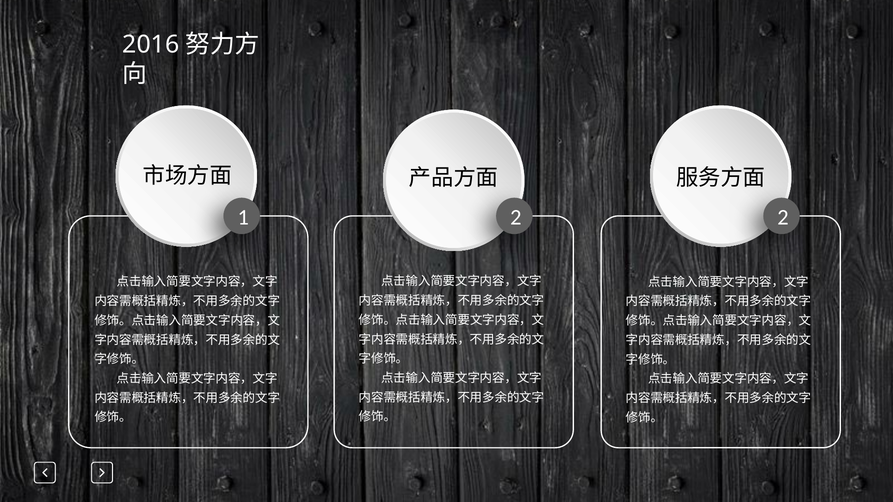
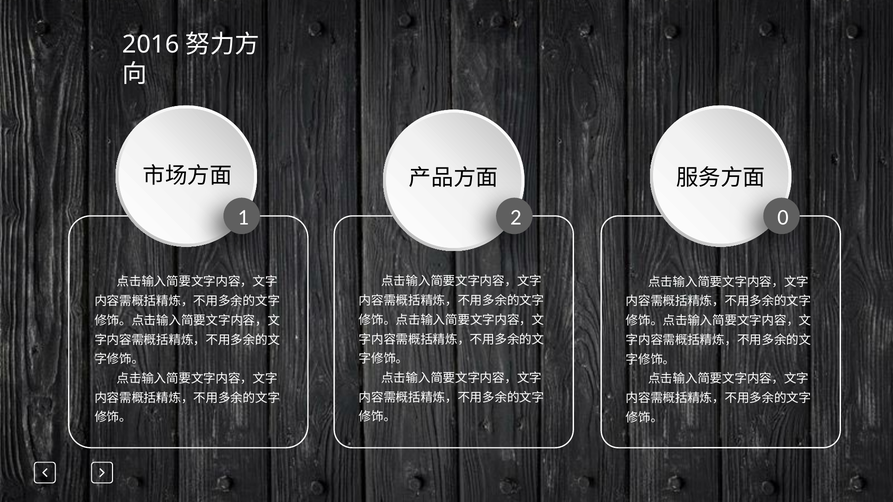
2 2: 2 -> 0 (783, 218)
